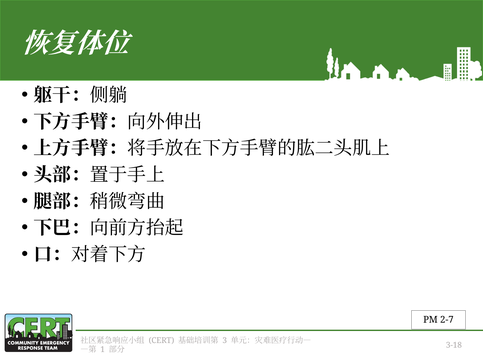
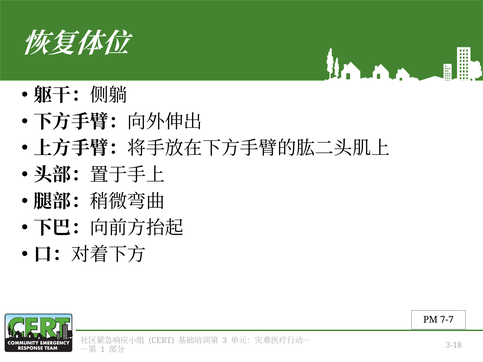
2-7: 2-7 -> 7-7 (447, 320)
